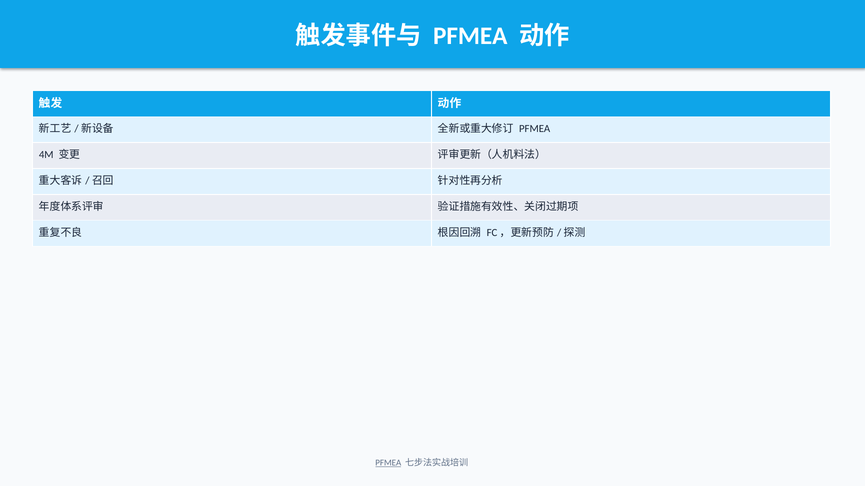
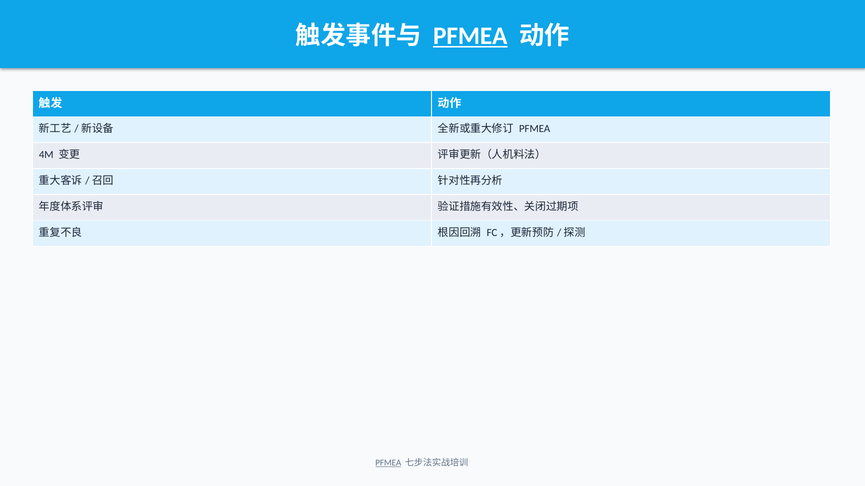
PFMEA underline: none -> present (470, 36)
